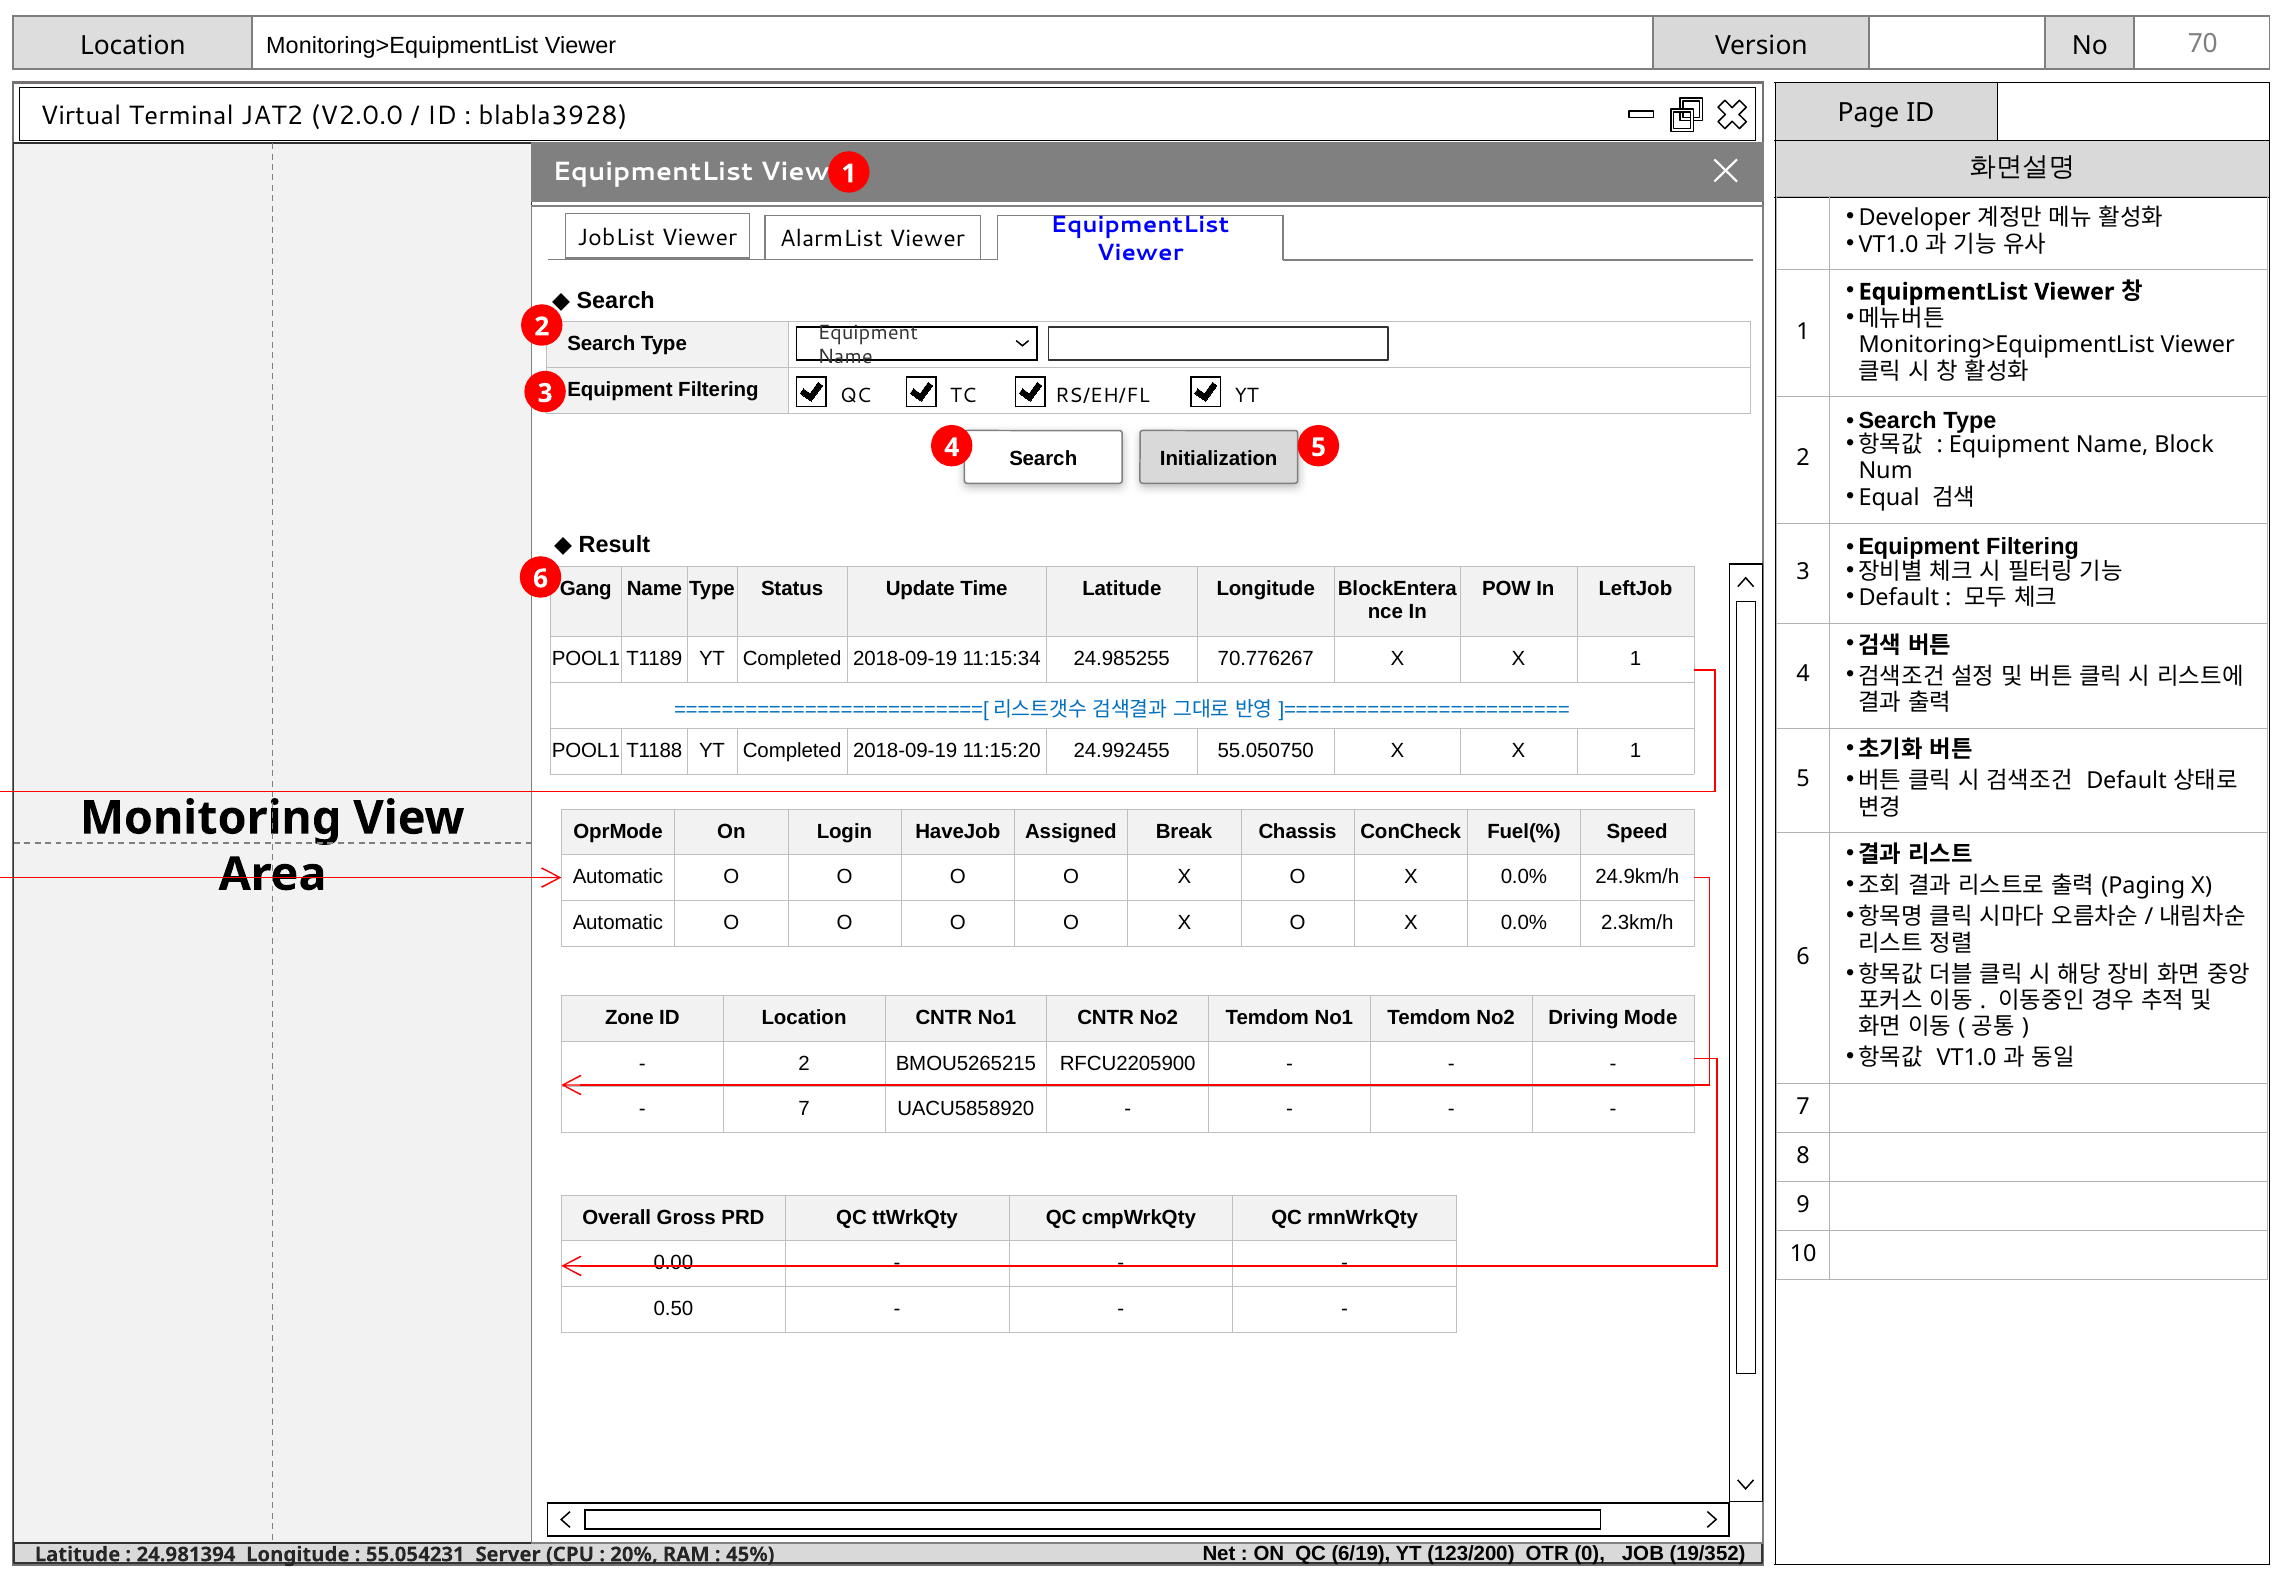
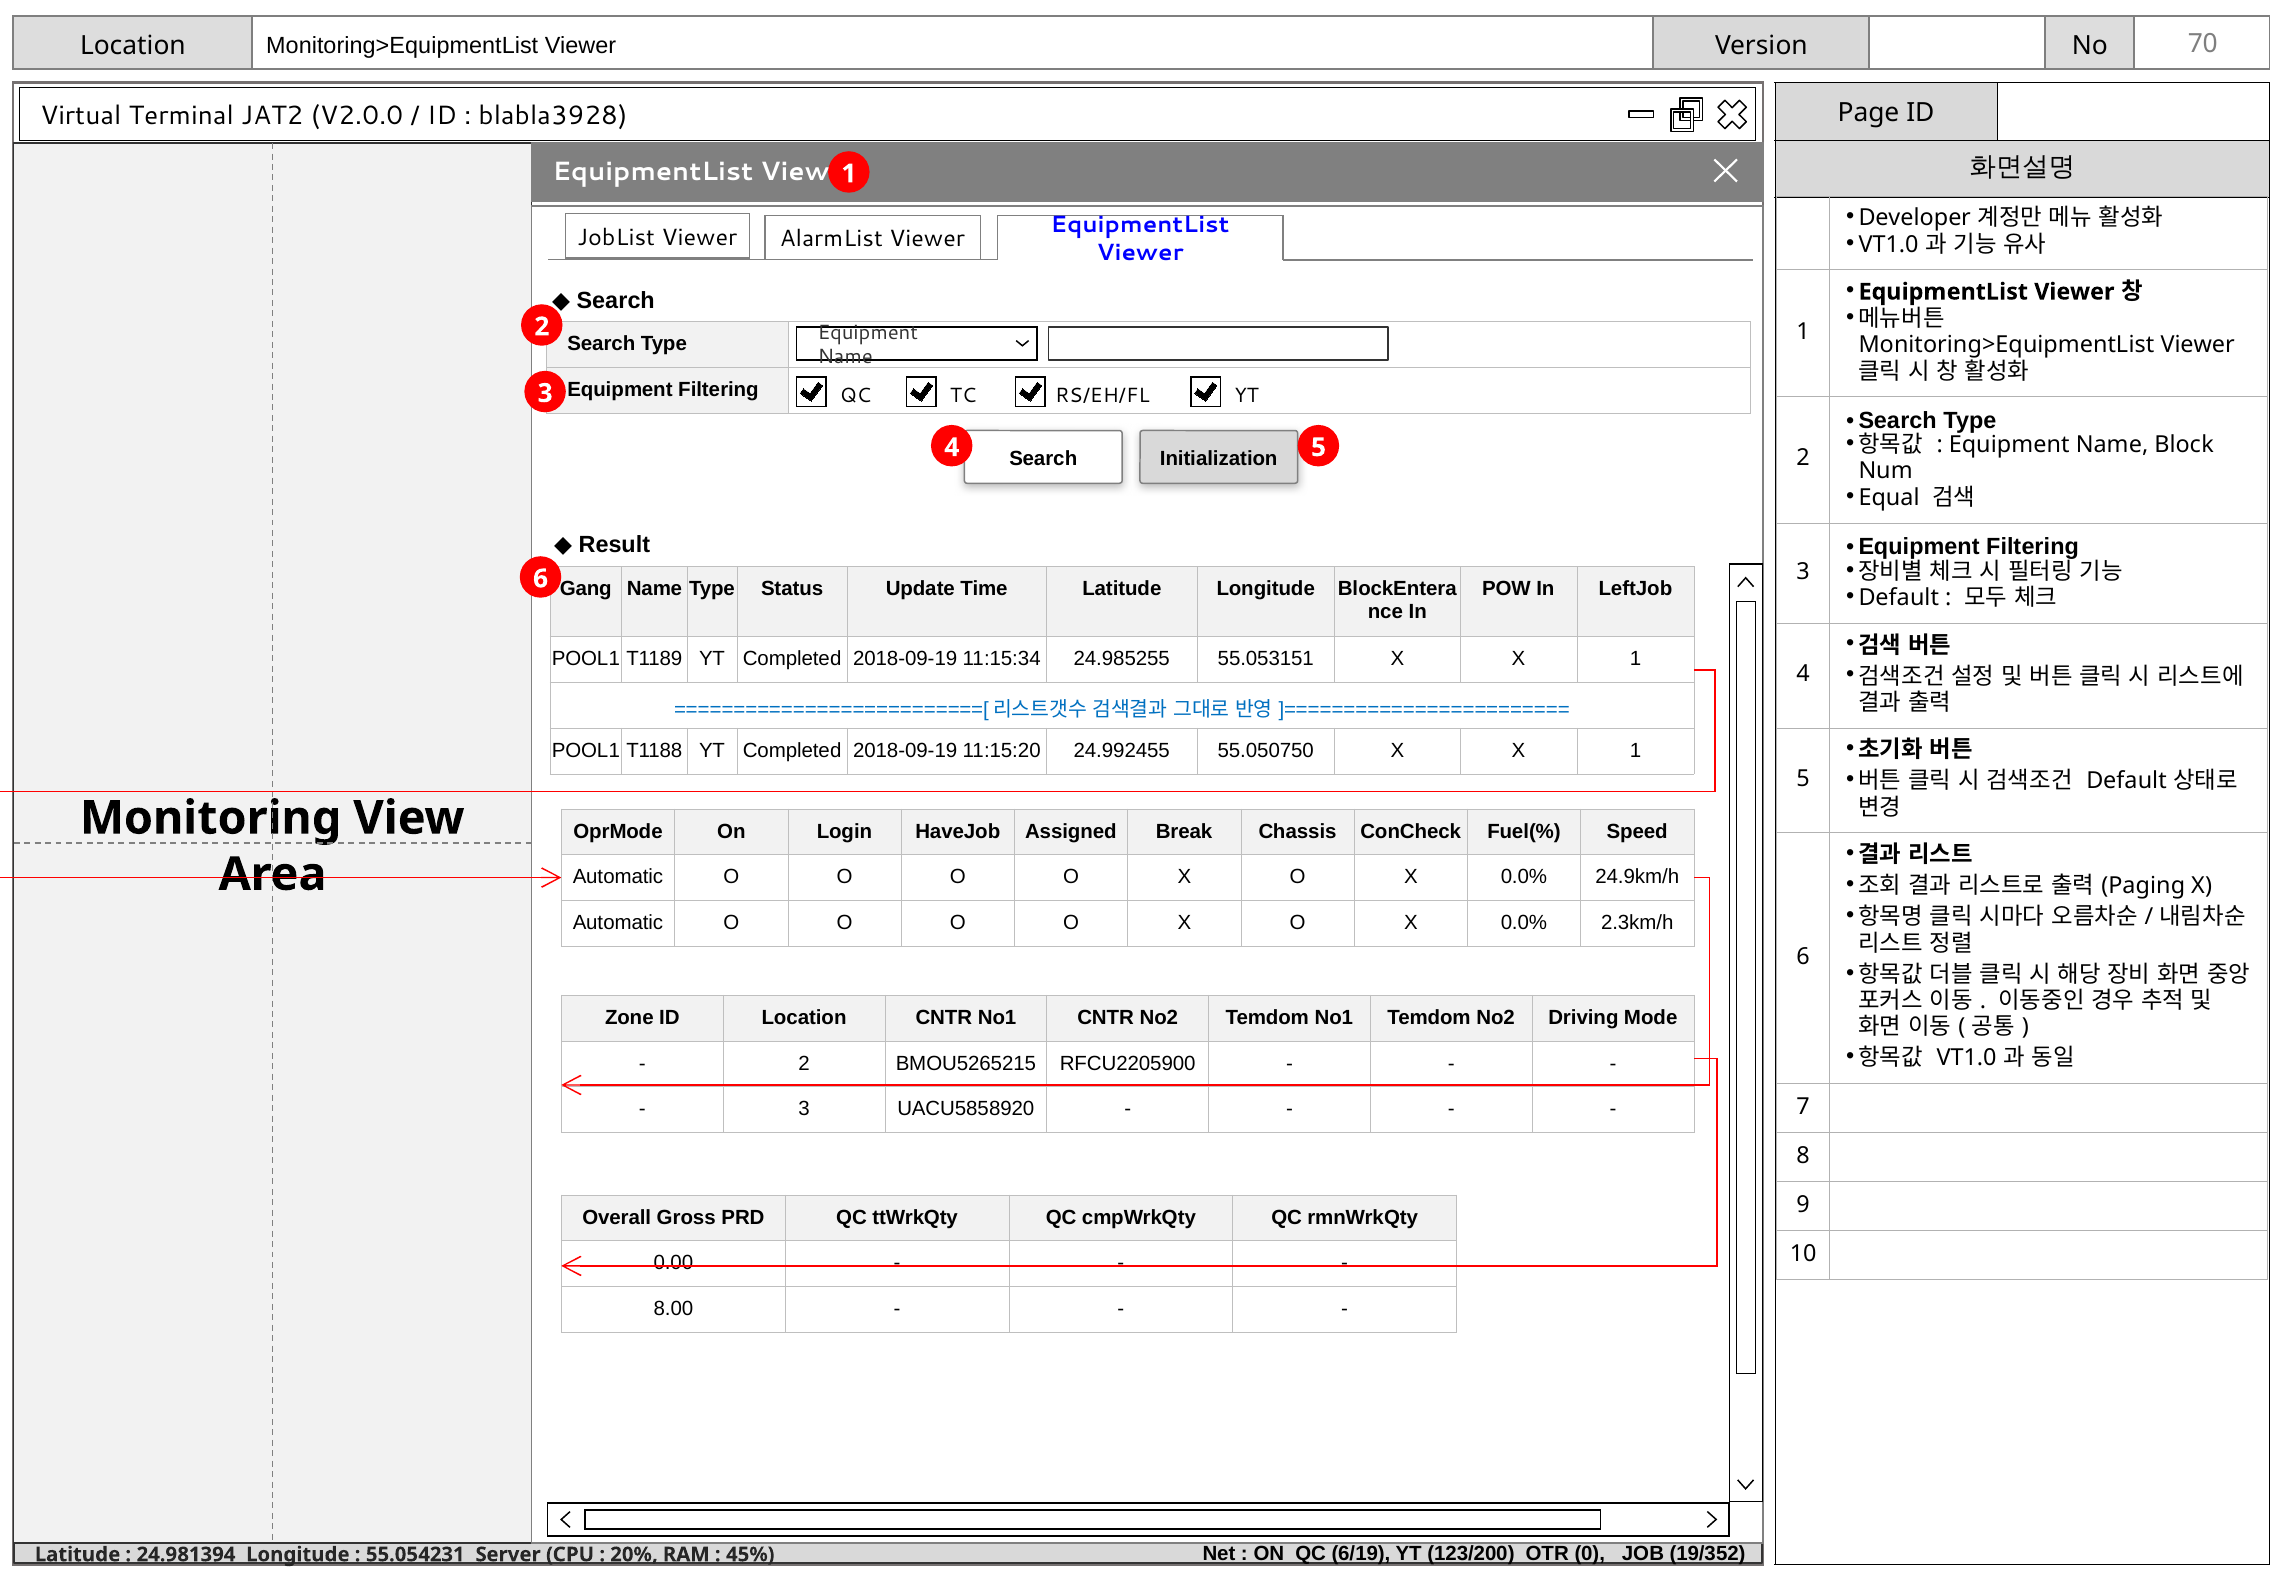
70.776267: 70.776267 -> 55.053151 (1266, 659)
7: 7 -> 3 (804, 1109)
0.50: 0.50 -> 8.00 (673, 1308)
